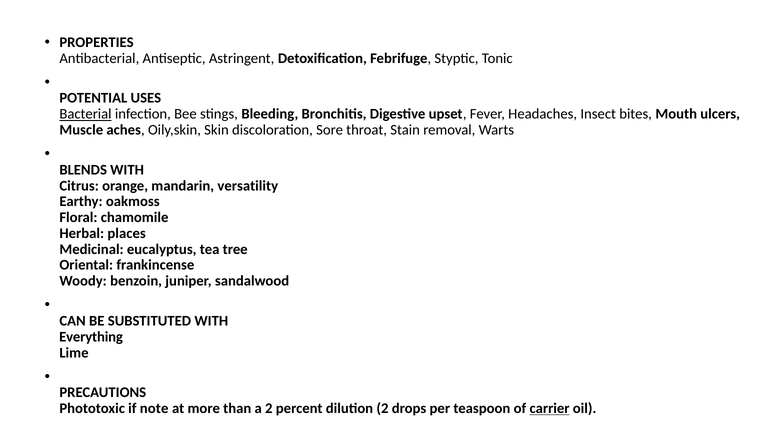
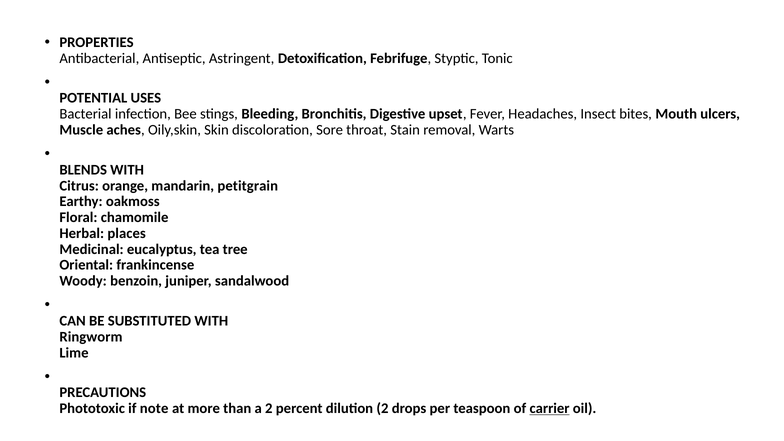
Bacterial underline: present -> none (86, 114)
versatility: versatility -> petitgrain (248, 186)
Everything: Everything -> Ringworm (91, 337)
